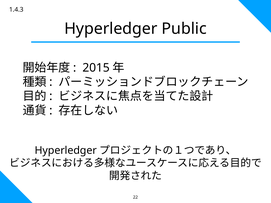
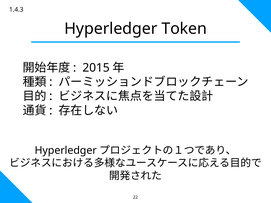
Public: Public -> Token (184, 29)
